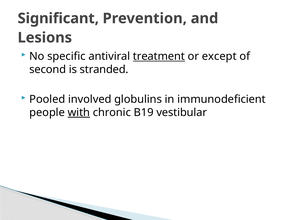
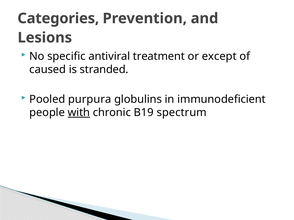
Significant: Significant -> Categories (58, 18)
treatment underline: present -> none (159, 56)
second: second -> caused (48, 70)
involved: involved -> purpura (90, 99)
vestibular: vestibular -> spectrum (182, 113)
